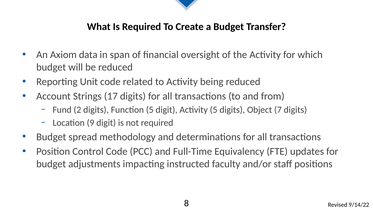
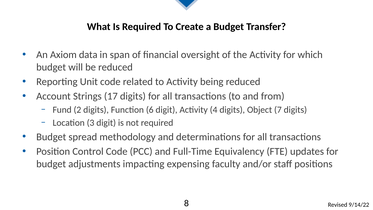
Function 5: 5 -> 6 (150, 110)
Activity 5: 5 -> 4 (214, 110)
9: 9 -> 3 (91, 123)
instructed: instructed -> expensing (188, 164)
